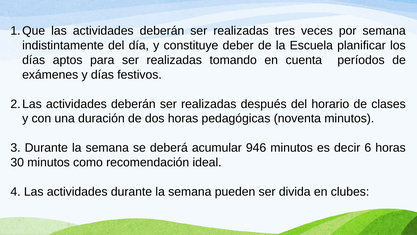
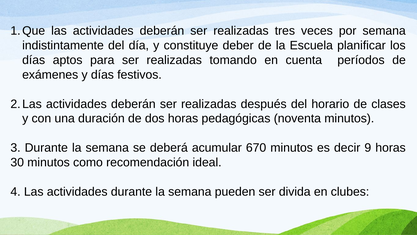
946: 946 -> 670 (256, 148)
6: 6 -> 9 (368, 148)
